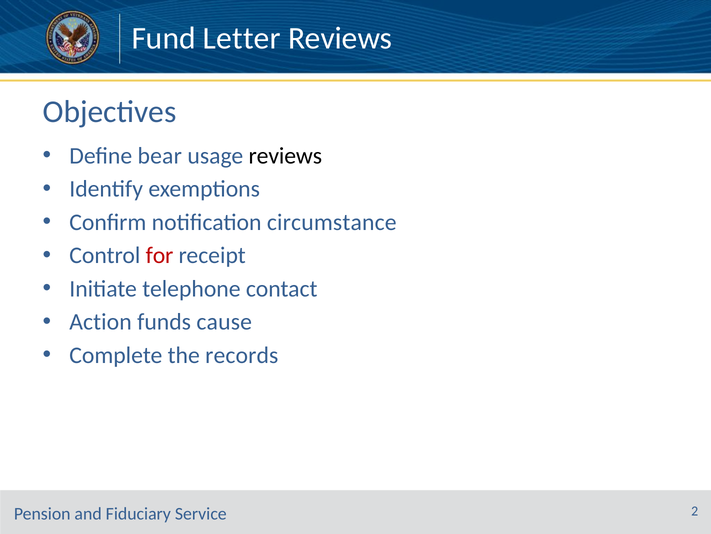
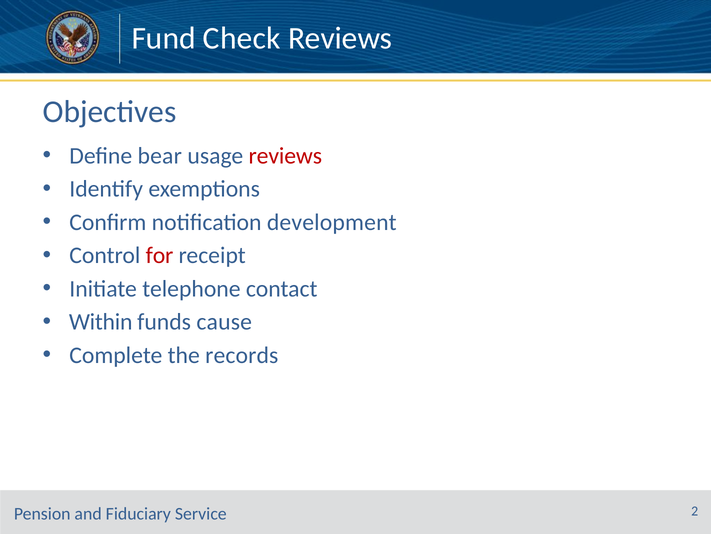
Letter: Letter -> Check (242, 39)
reviews colour: black -> red (285, 156)
circumstance: circumstance -> development (332, 222)
Action: Action -> Within (101, 322)
